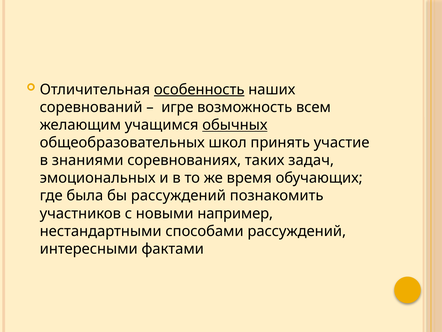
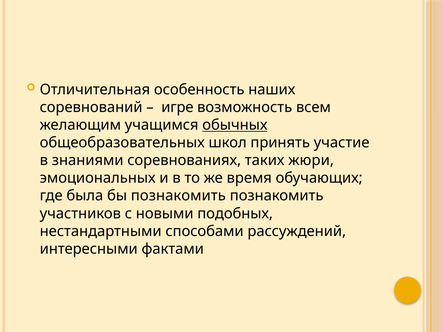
особенность underline: present -> none (199, 89)
задач: задач -> жюри (311, 160)
бы рассуждений: рассуждений -> познакомить (178, 195)
например: например -> подобных (235, 213)
